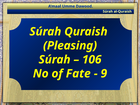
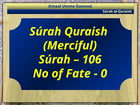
Pleasing: Pleasing -> Merciful (70, 46)
9: 9 -> 0 (104, 74)
